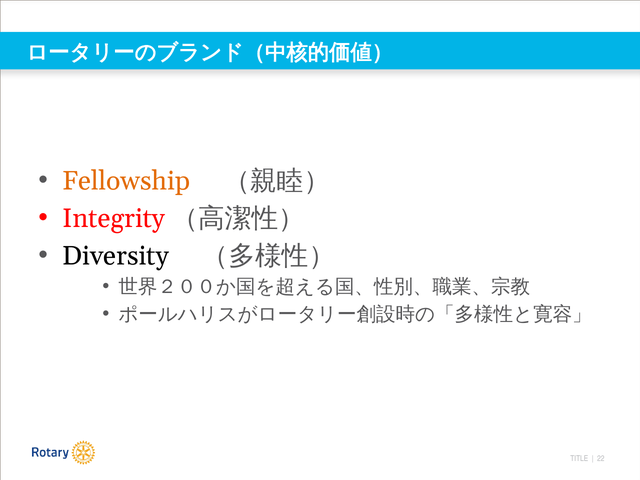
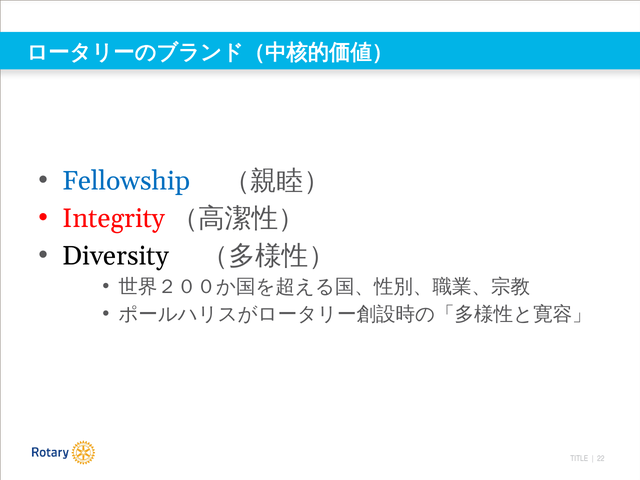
Fellowship colour: orange -> blue (126, 181)
